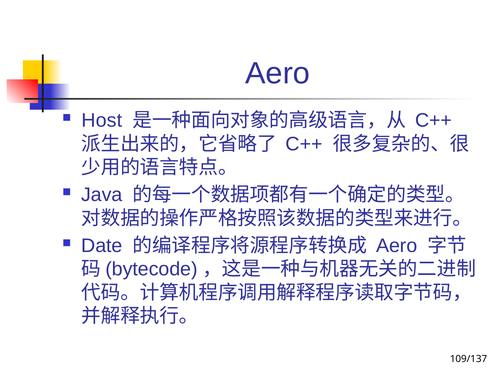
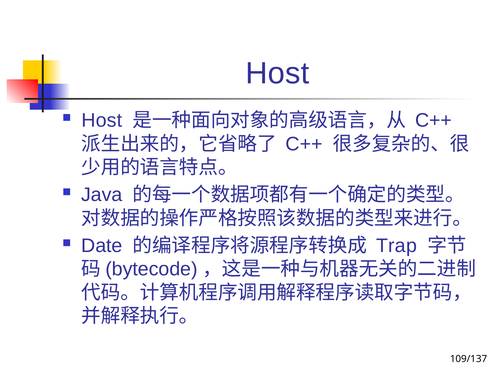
Aero: Aero -> Host (277, 73)
Aero: Aero -> Trap (397, 246)
